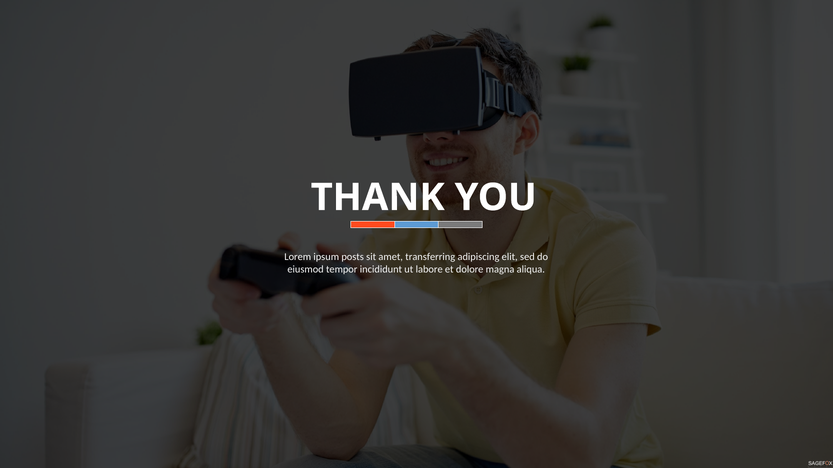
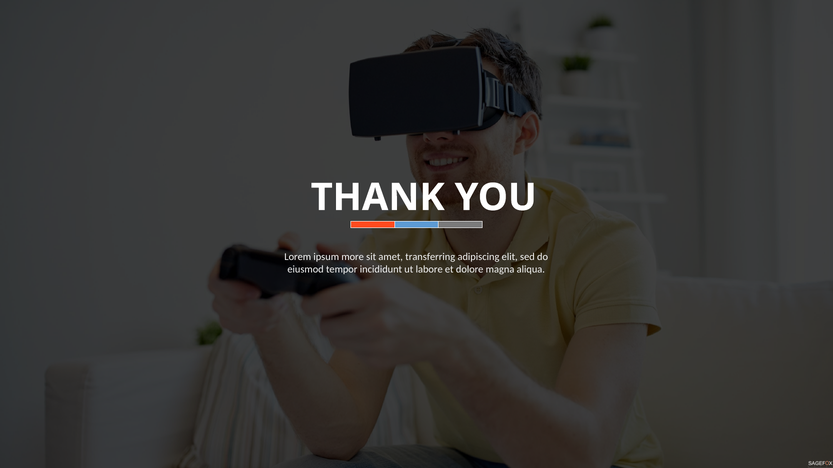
posts: posts -> more (353, 257)
